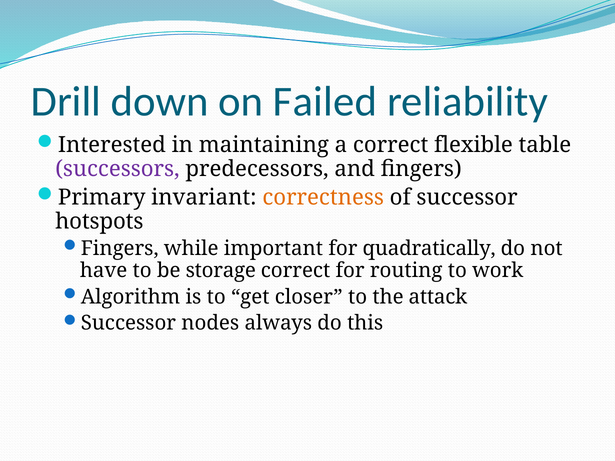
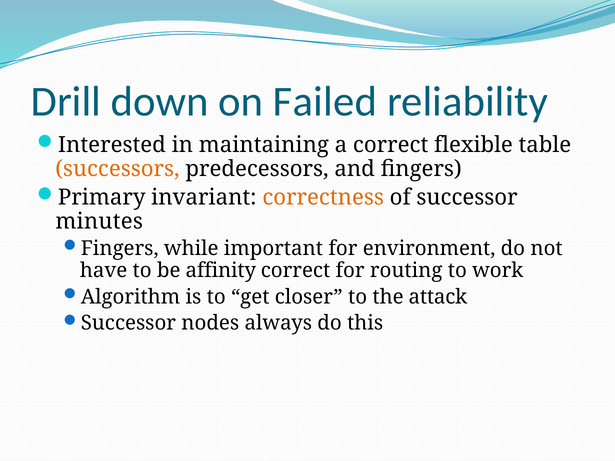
successors colour: purple -> orange (117, 169)
hotspots: hotspots -> minutes (99, 221)
quadratically: quadratically -> environment (429, 249)
storage: storage -> affinity (221, 271)
